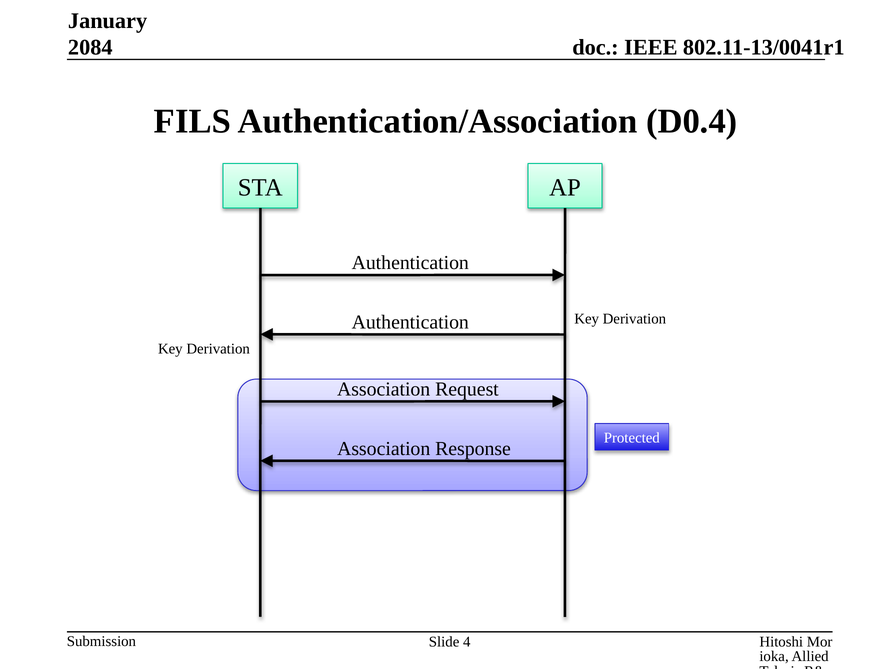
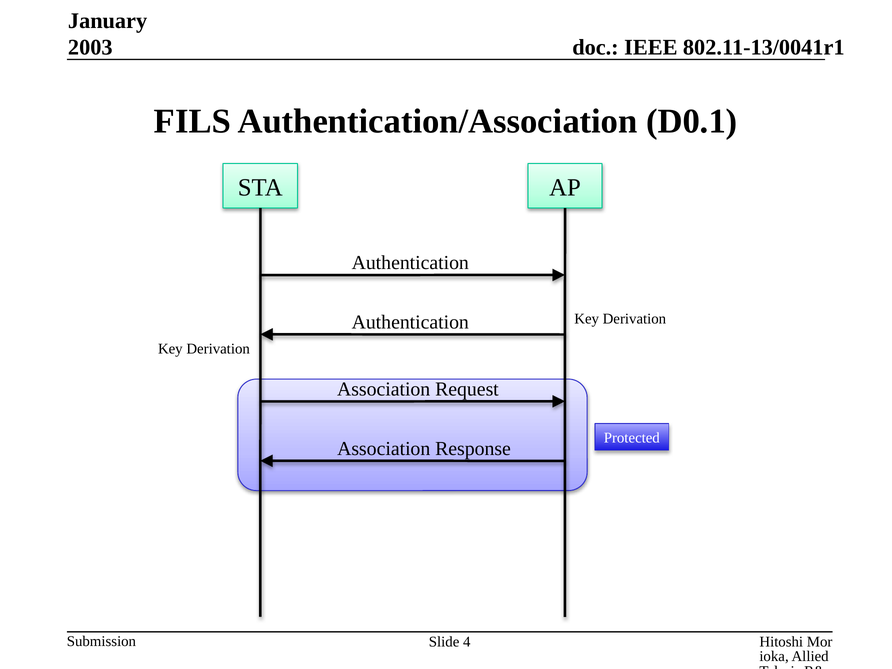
2084: 2084 -> 2003 (90, 48)
D0.4: D0.4 -> D0.1 (692, 121)
